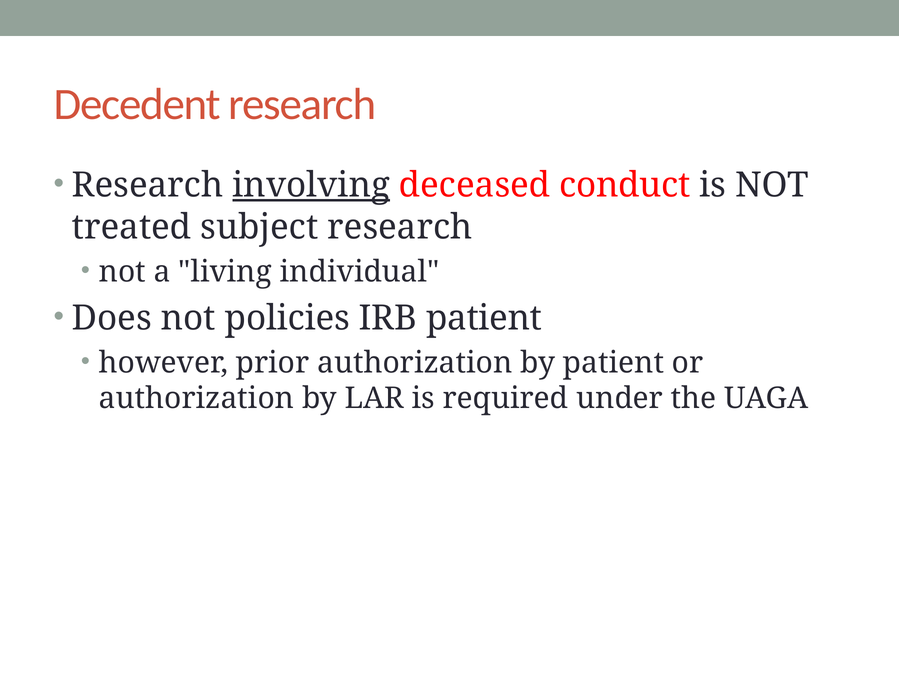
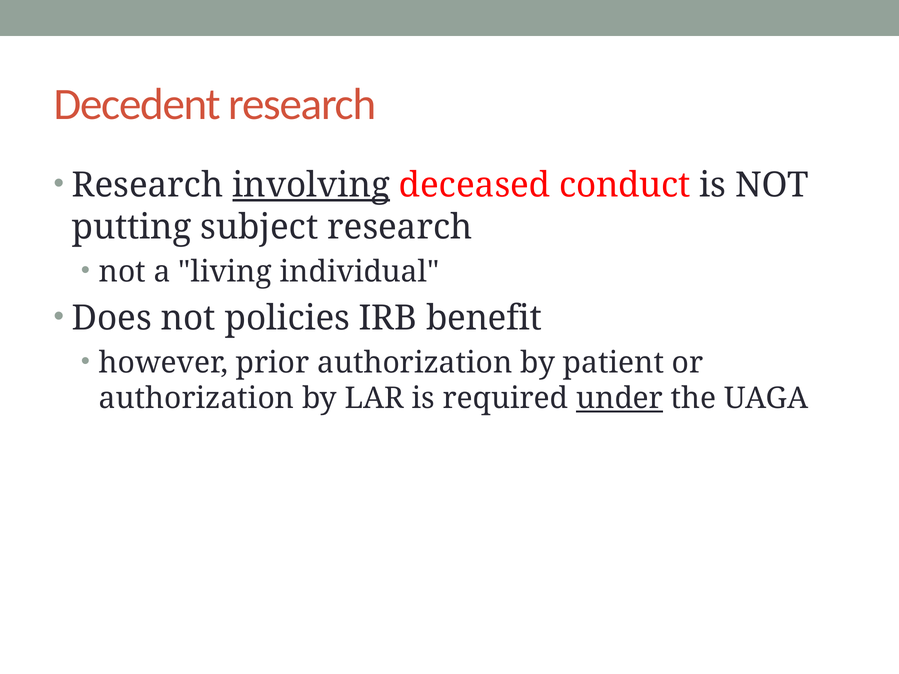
treated: treated -> putting (132, 227)
IRB patient: patient -> benefit (484, 318)
under underline: none -> present (620, 399)
